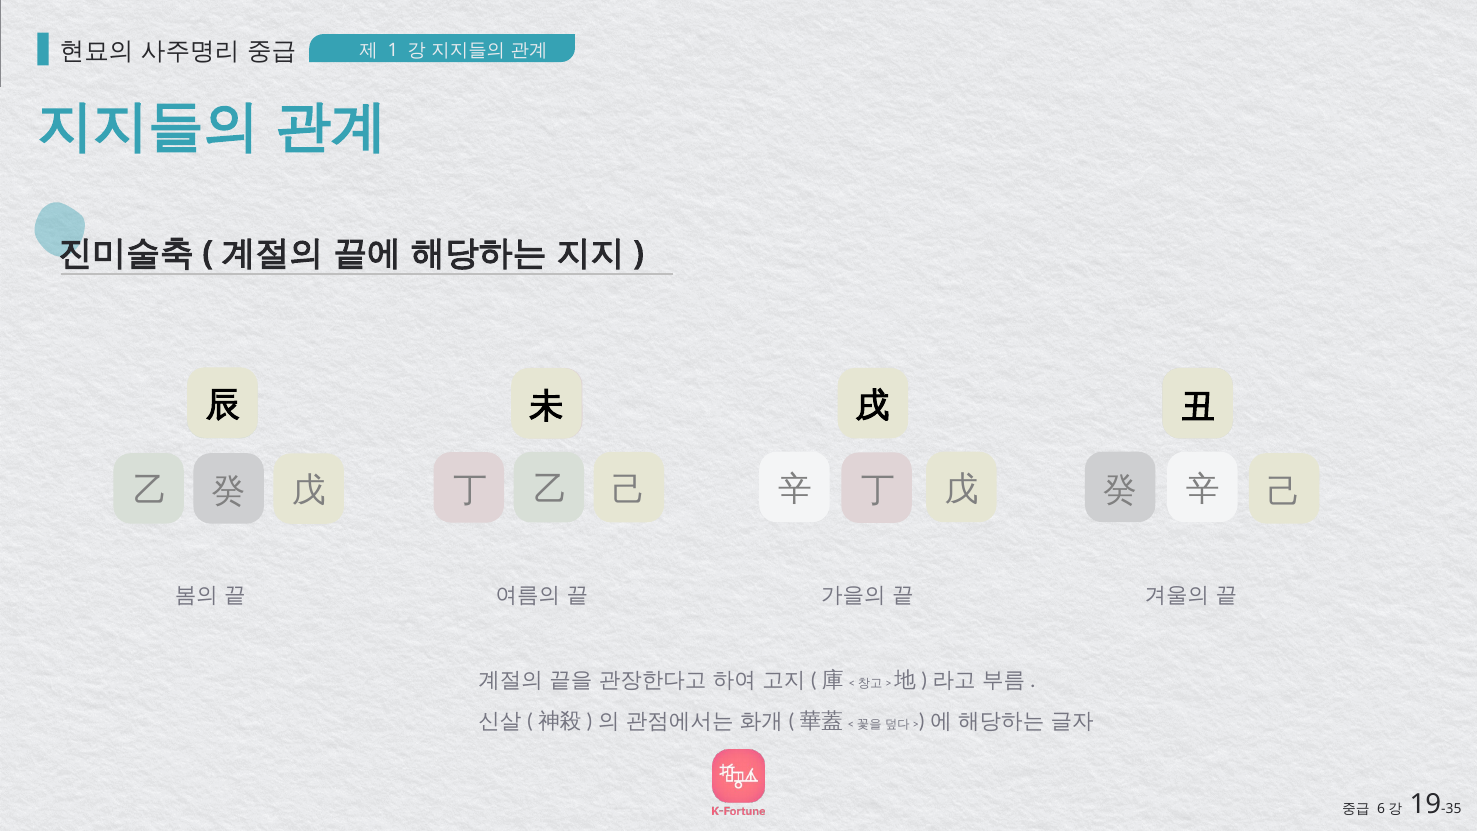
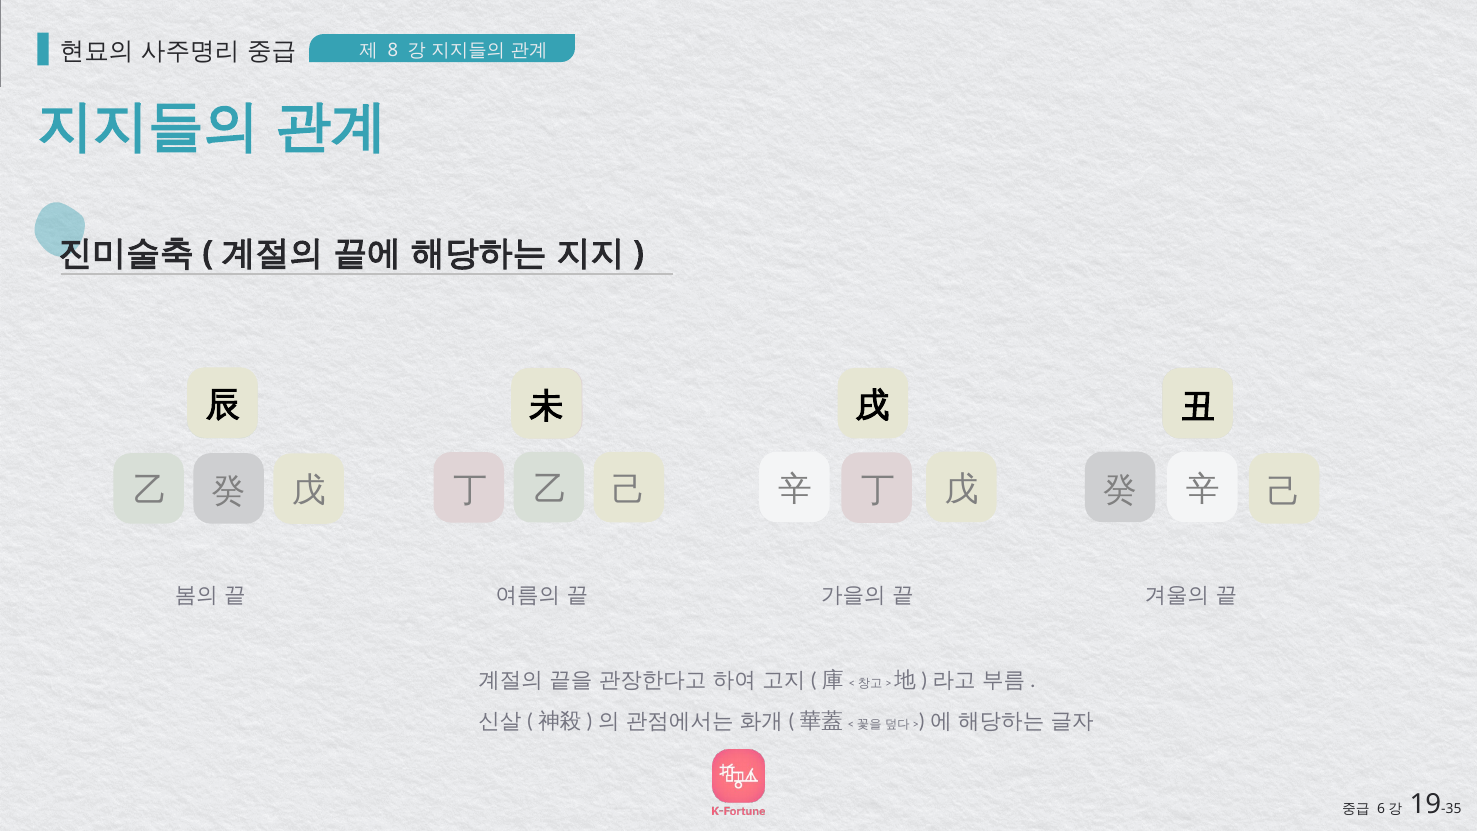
1: 1 -> 8 (393, 51)
